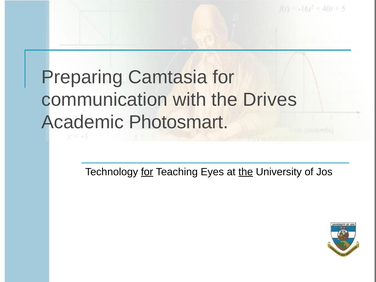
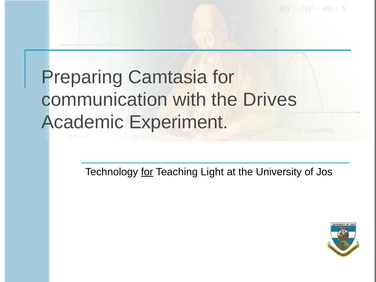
Photosmart: Photosmart -> Experiment (178, 122)
Eyes: Eyes -> Light (212, 172)
the underline: present -> none (246, 172)
